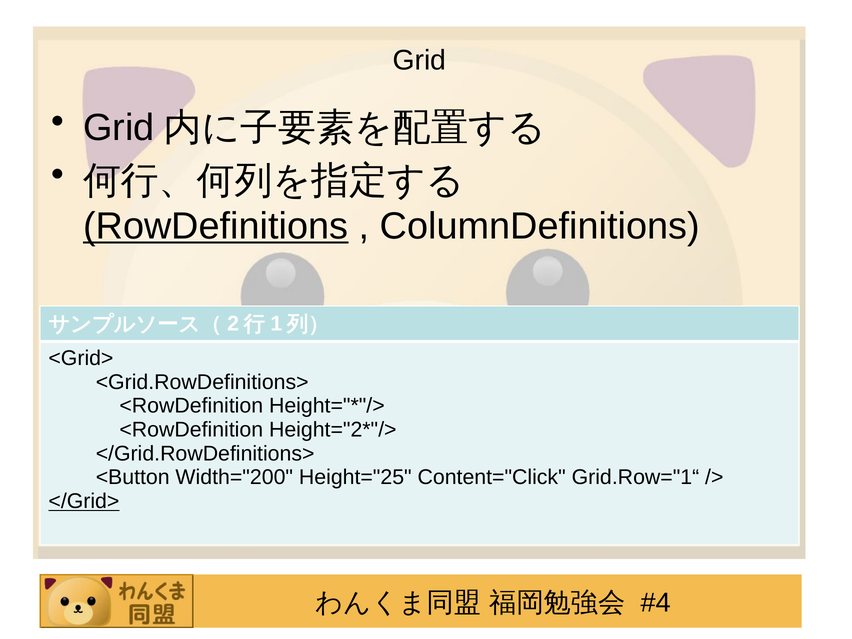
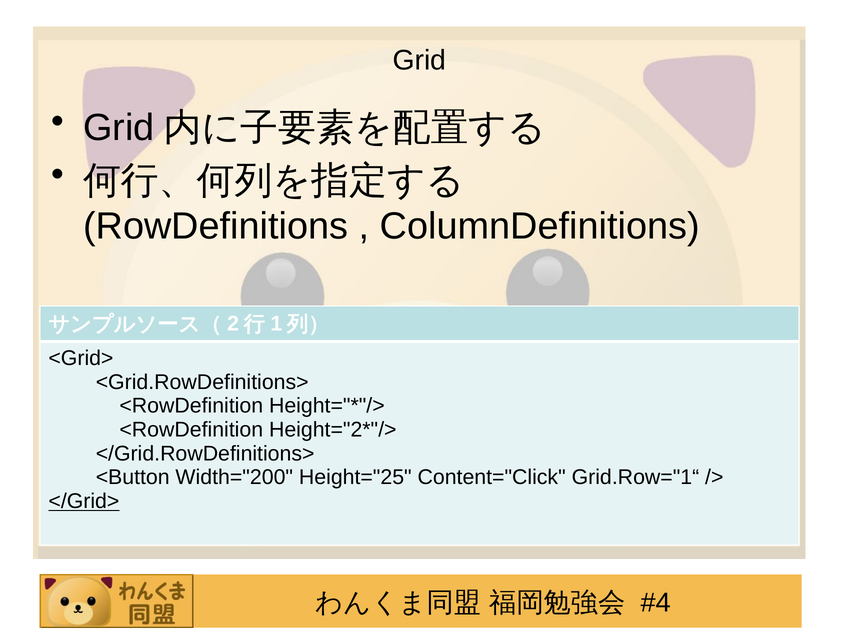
RowDefinitions underline: present -> none (216, 226)
